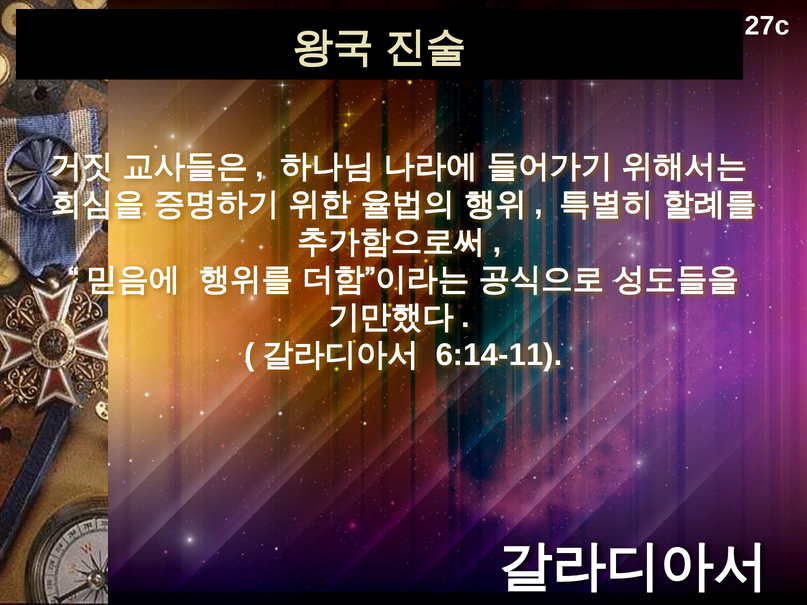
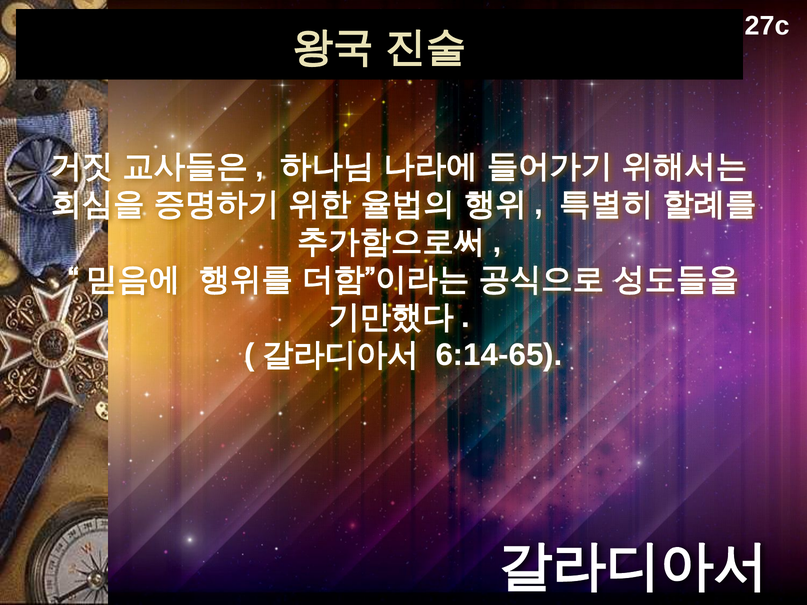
6:14-11: 6:14-11 -> 6:14-65 (499, 355)
